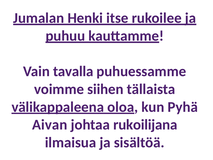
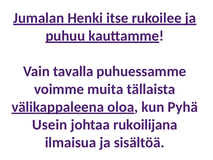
siihen: siihen -> muita (105, 89)
Aivan: Aivan -> Usein (50, 125)
